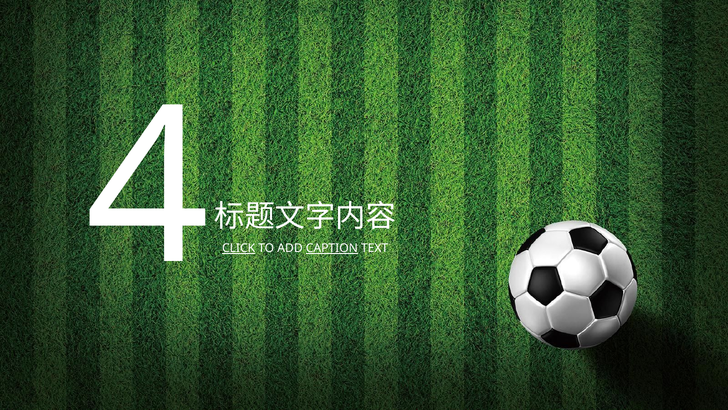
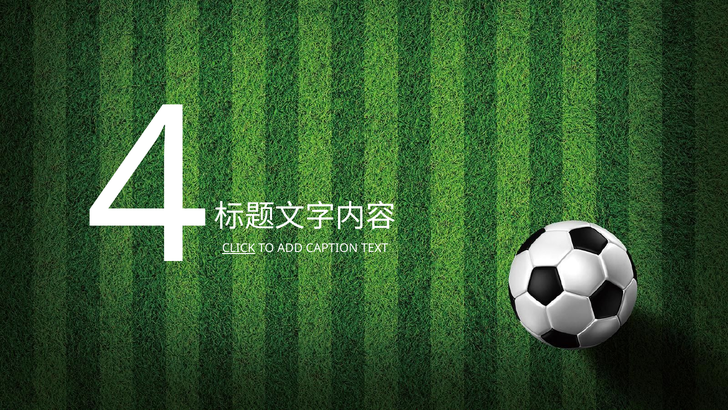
CAPTION underline: present -> none (332, 248)
